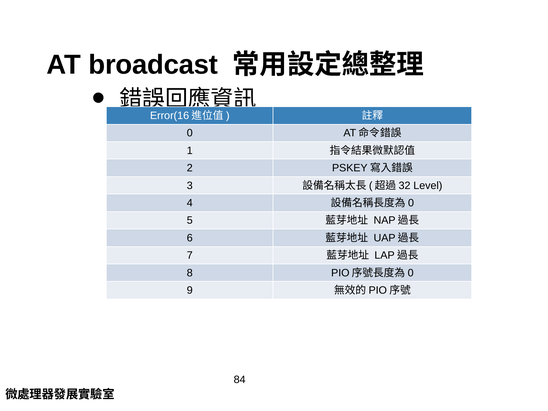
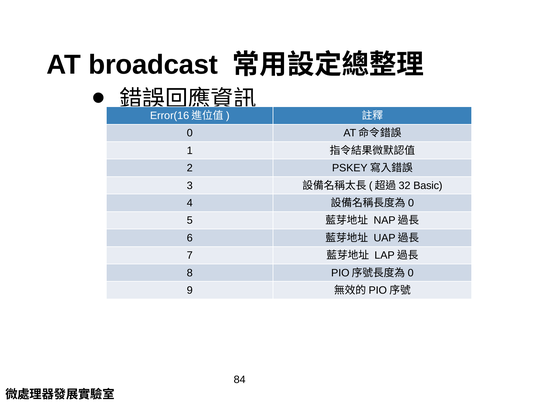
Level: Level -> Basic (428, 186)
